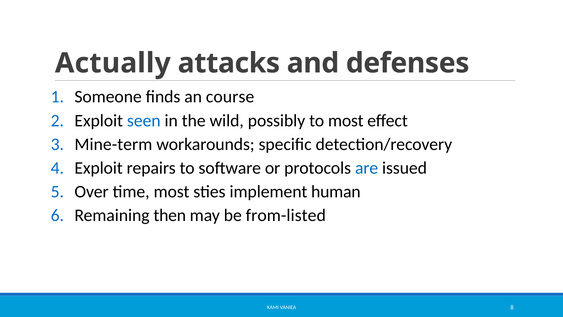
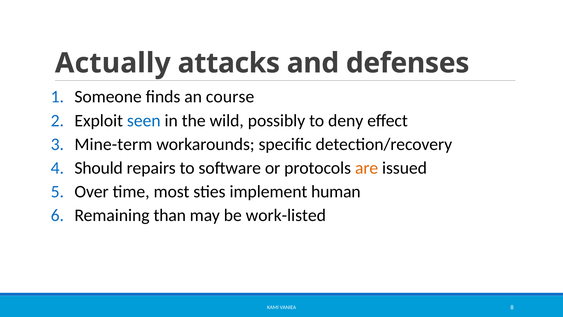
to most: most -> deny (346, 120)
Exploit: Exploit -> Should (99, 168)
are colour: blue -> orange (367, 168)
then: then -> than (170, 215)
from-listed: from-listed -> work-listed (286, 215)
